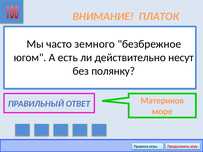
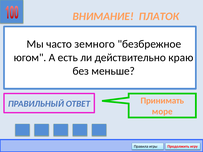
несут: несут -> краю (181, 58)
полянку: полянку -> меньше (113, 71)
Материков: Материков -> Принимать (162, 101)
